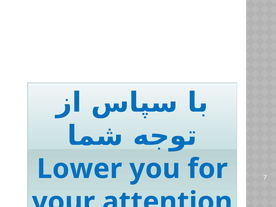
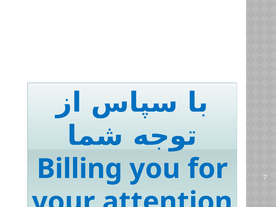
Lower: Lower -> Billing (80, 169)
